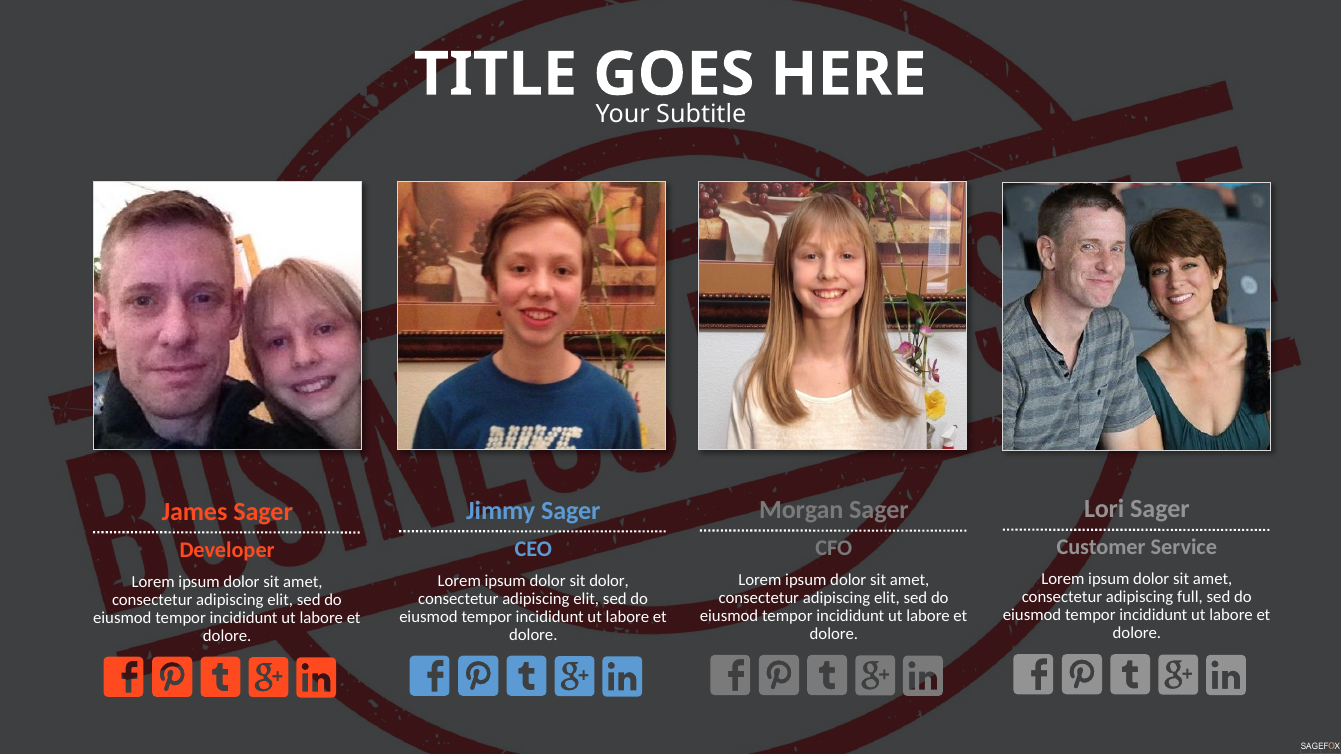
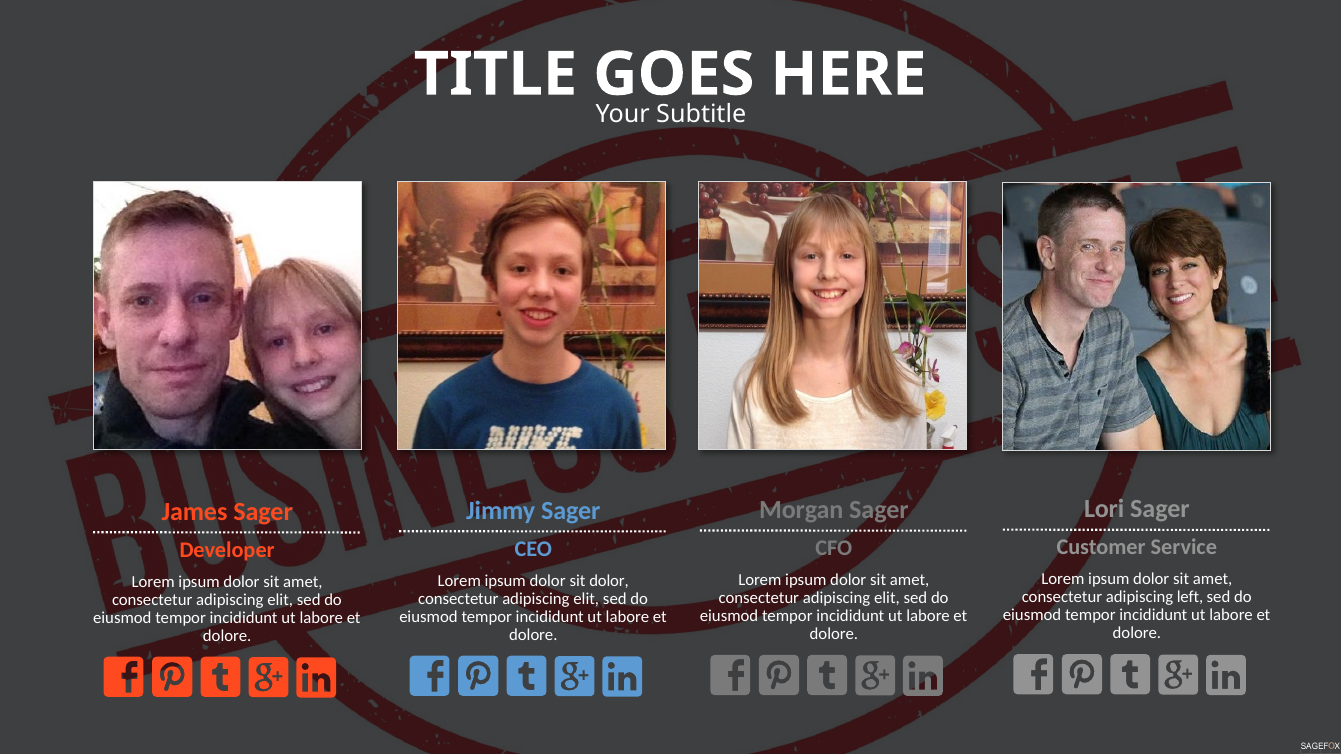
full: full -> left (1190, 597)
